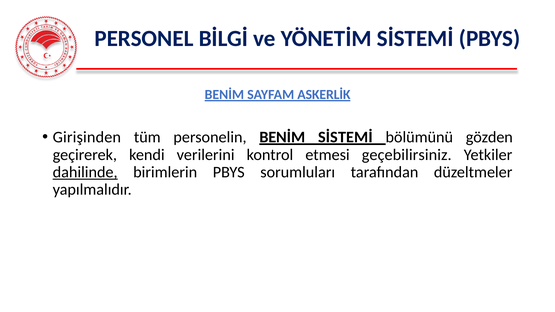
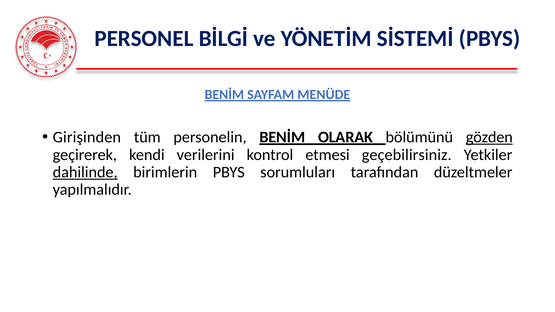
ASKERLİK: ASKERLİK -> MENÜDE (324, 95)
BENİM SİSTEMİ: SİSTEMİ -> OLARAK (345, 137)
gözden underline: none -> present (489, 137)
